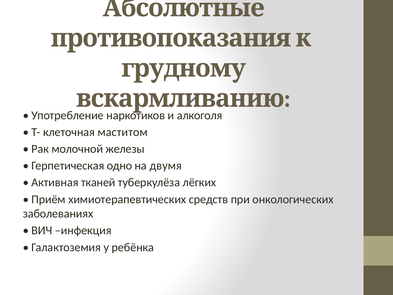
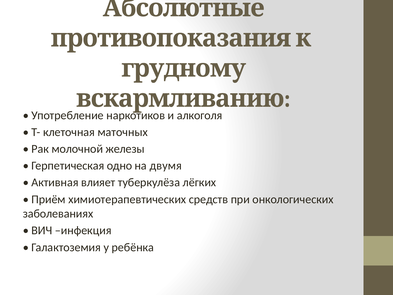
маститом: маститом -> маточных (123, 132)
тканей: тканей -> влияет (98, 182)
